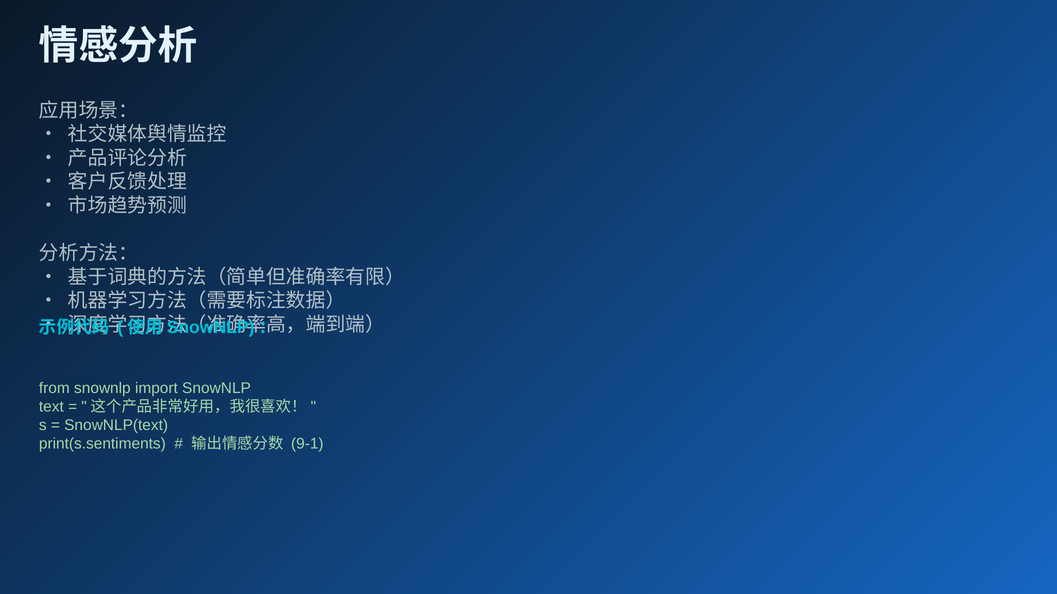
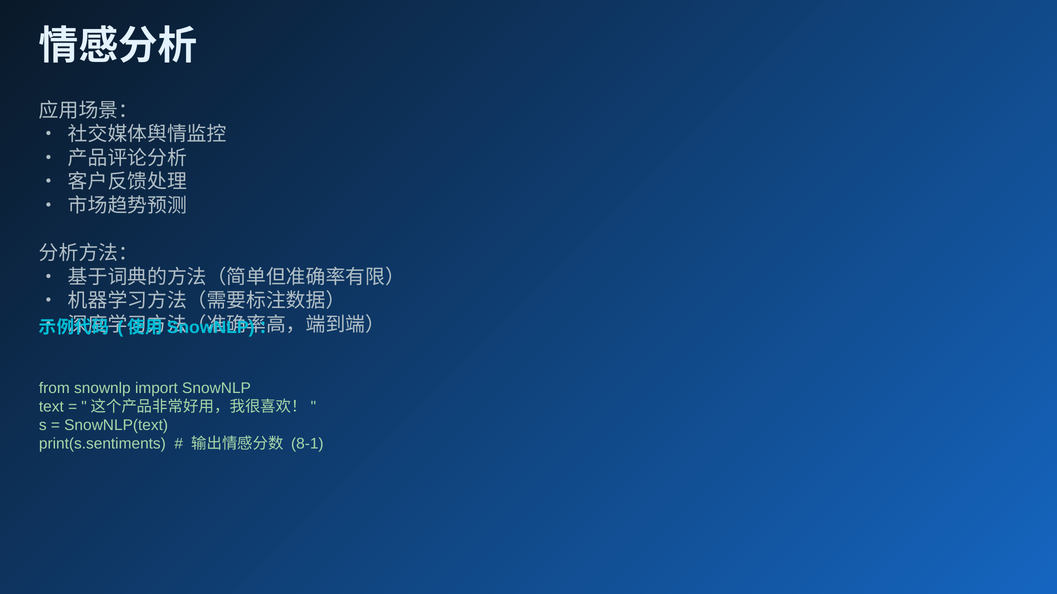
9-1: 9-1 -> 8-1 (307, 444)
